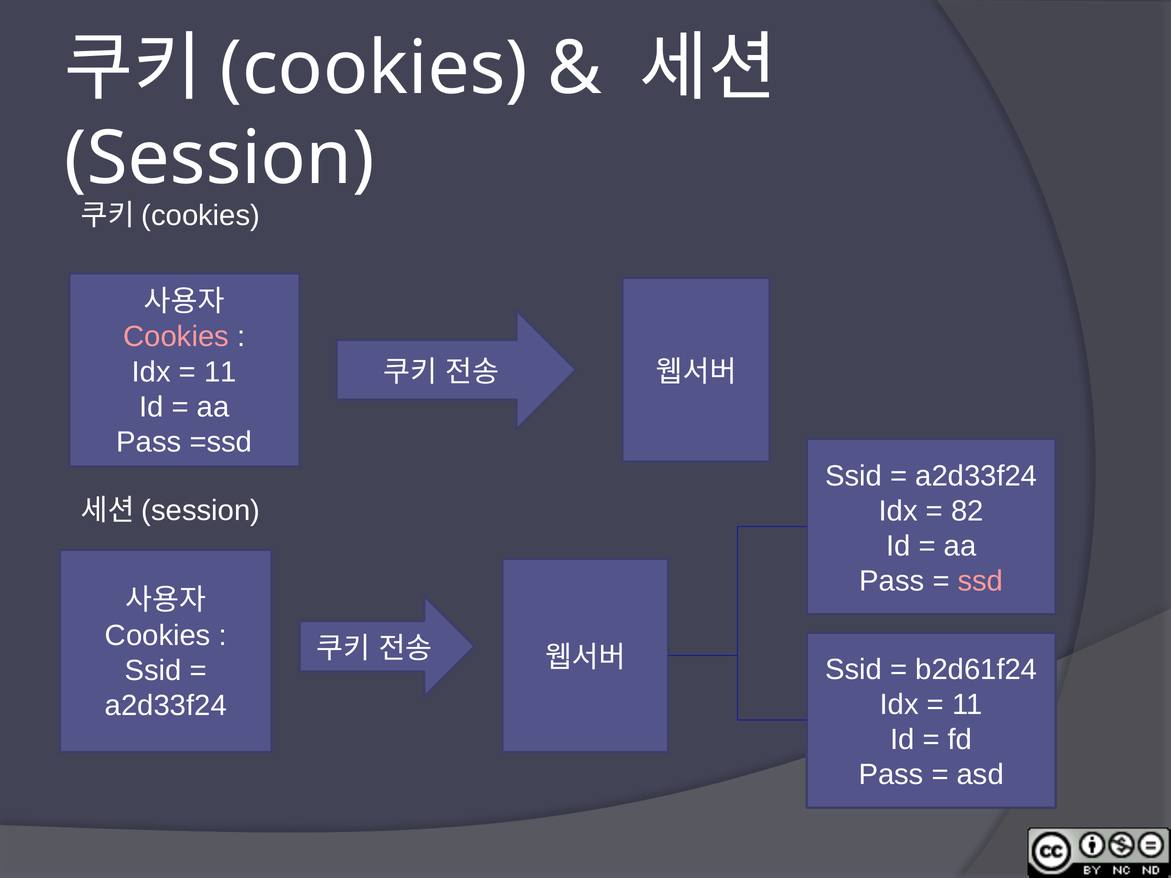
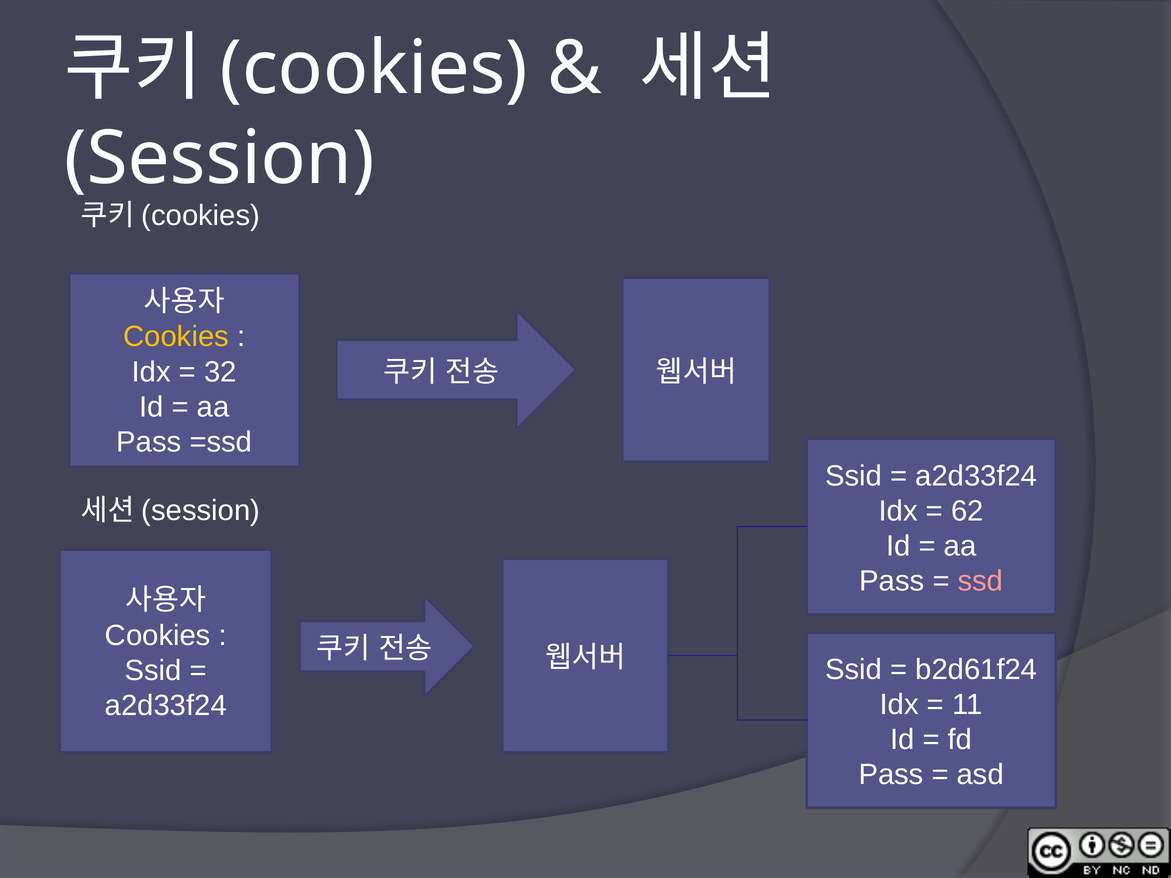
Cookies colour: pink -> yellow (176, 337)
11: 11 -> 32 (220, 372)
82: 82 -> 62 (967, 511)
